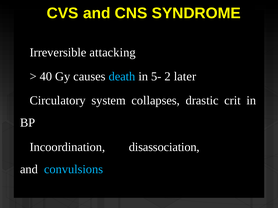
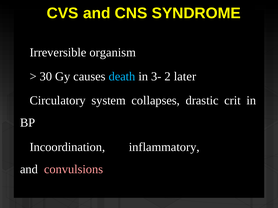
attacking: attacking -> organism (113, 53)
40: 40 -> 30 (46, 77)
5-: 5- -> 3- (156, 77)
disassociation: disassociation -> inflammatory (164, 147)
convulsions colour: light blue -> pink (74, 170)
